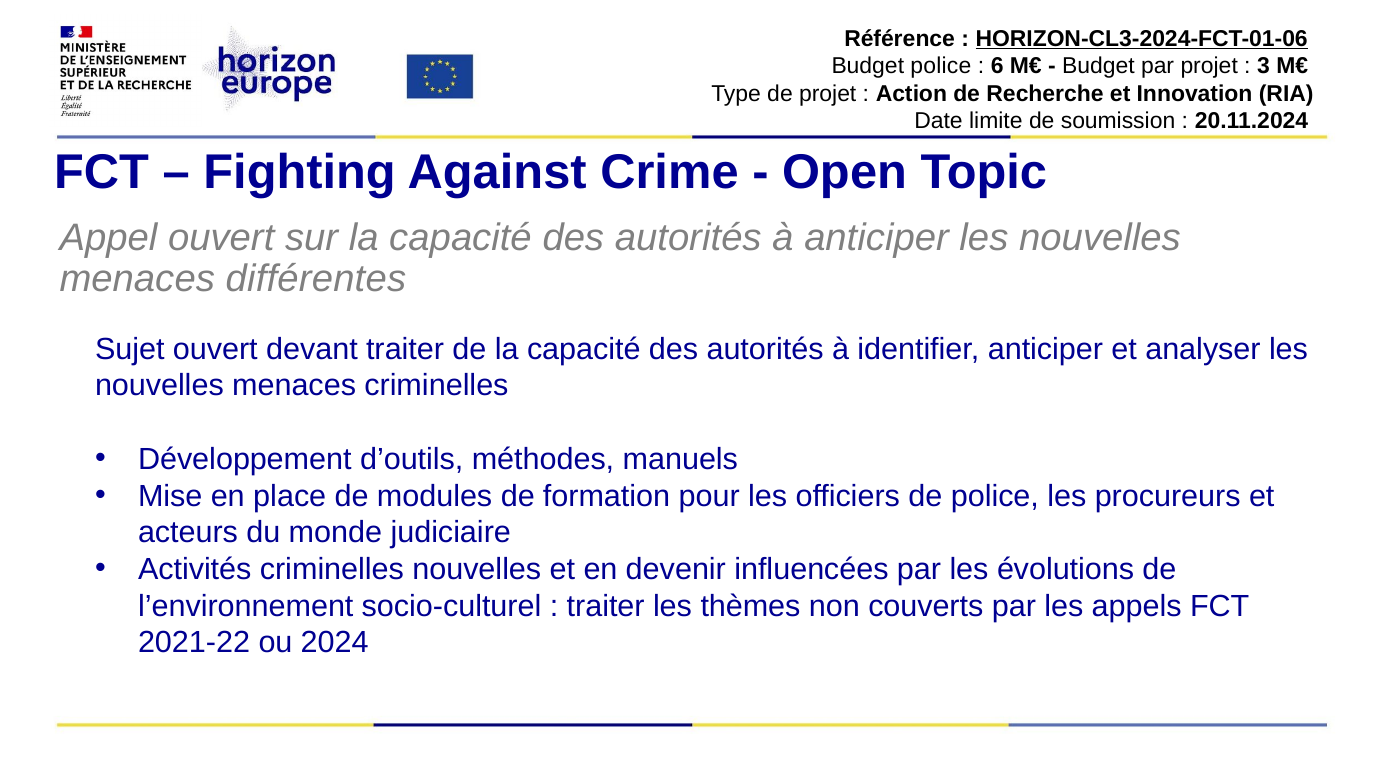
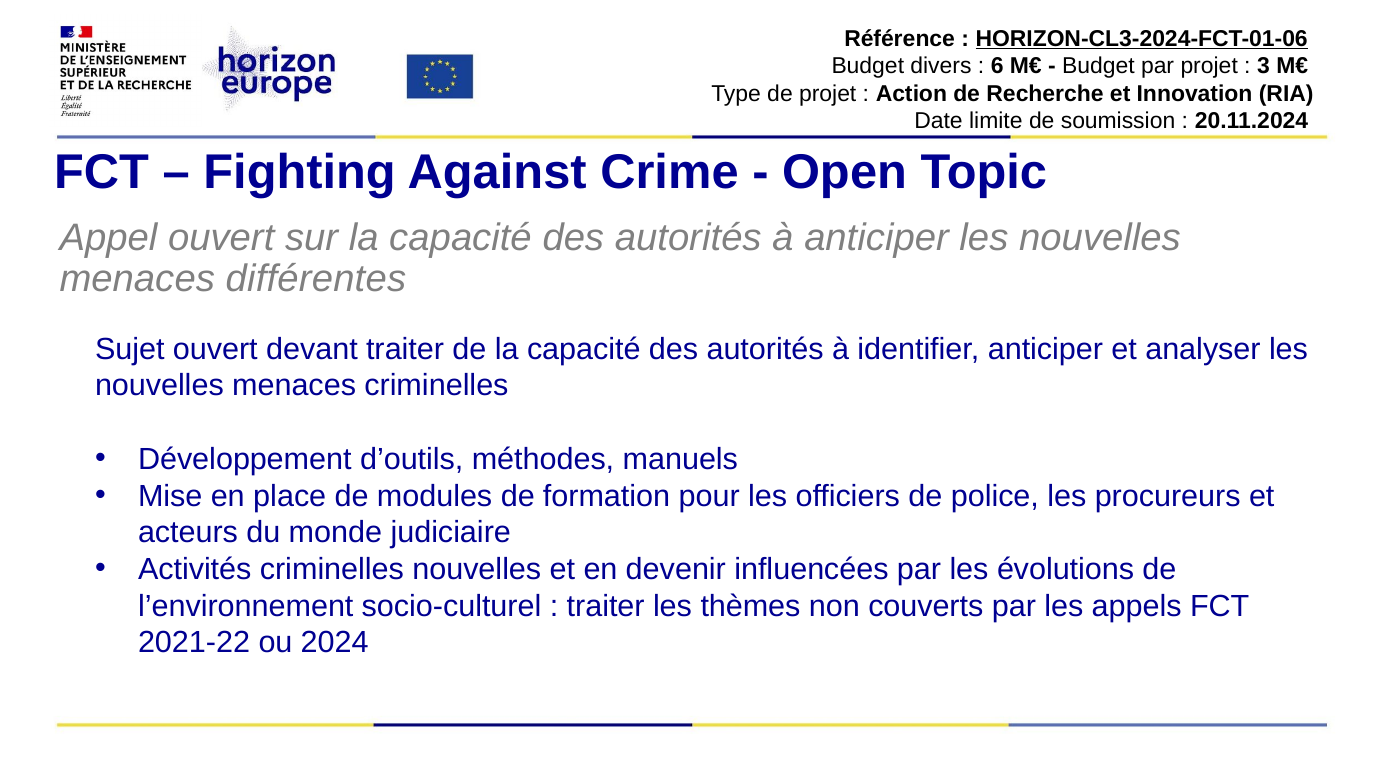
Budget police: police -> divers (941, 66)
